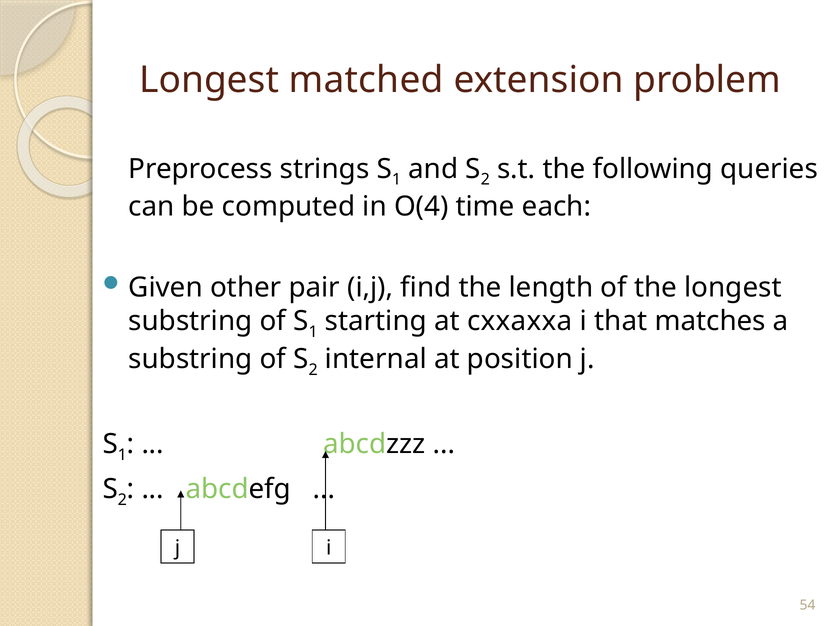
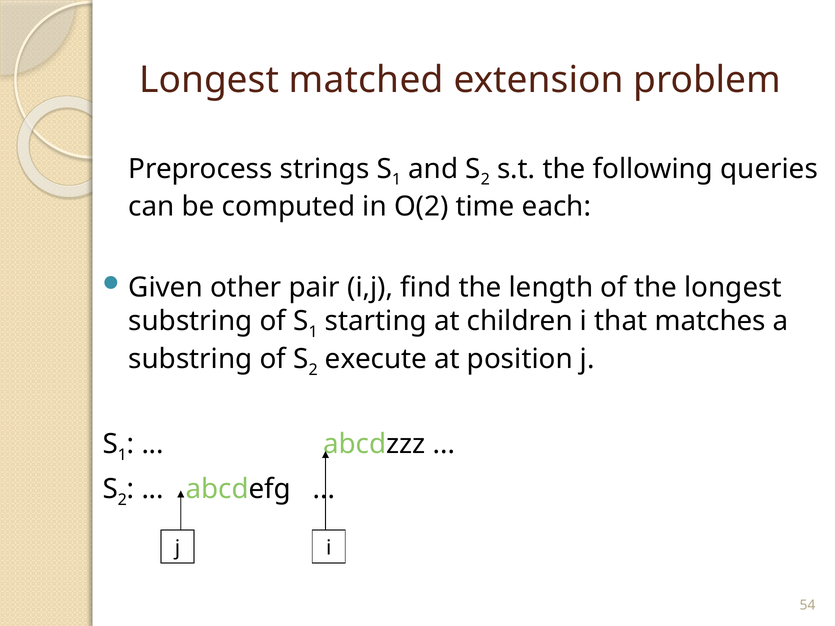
O(4: O(4 -> O(2 (421, 207)
cxxaxxa: cxxaxxa -> children (520, 321)
internal: internal -> execute (376, 359)
